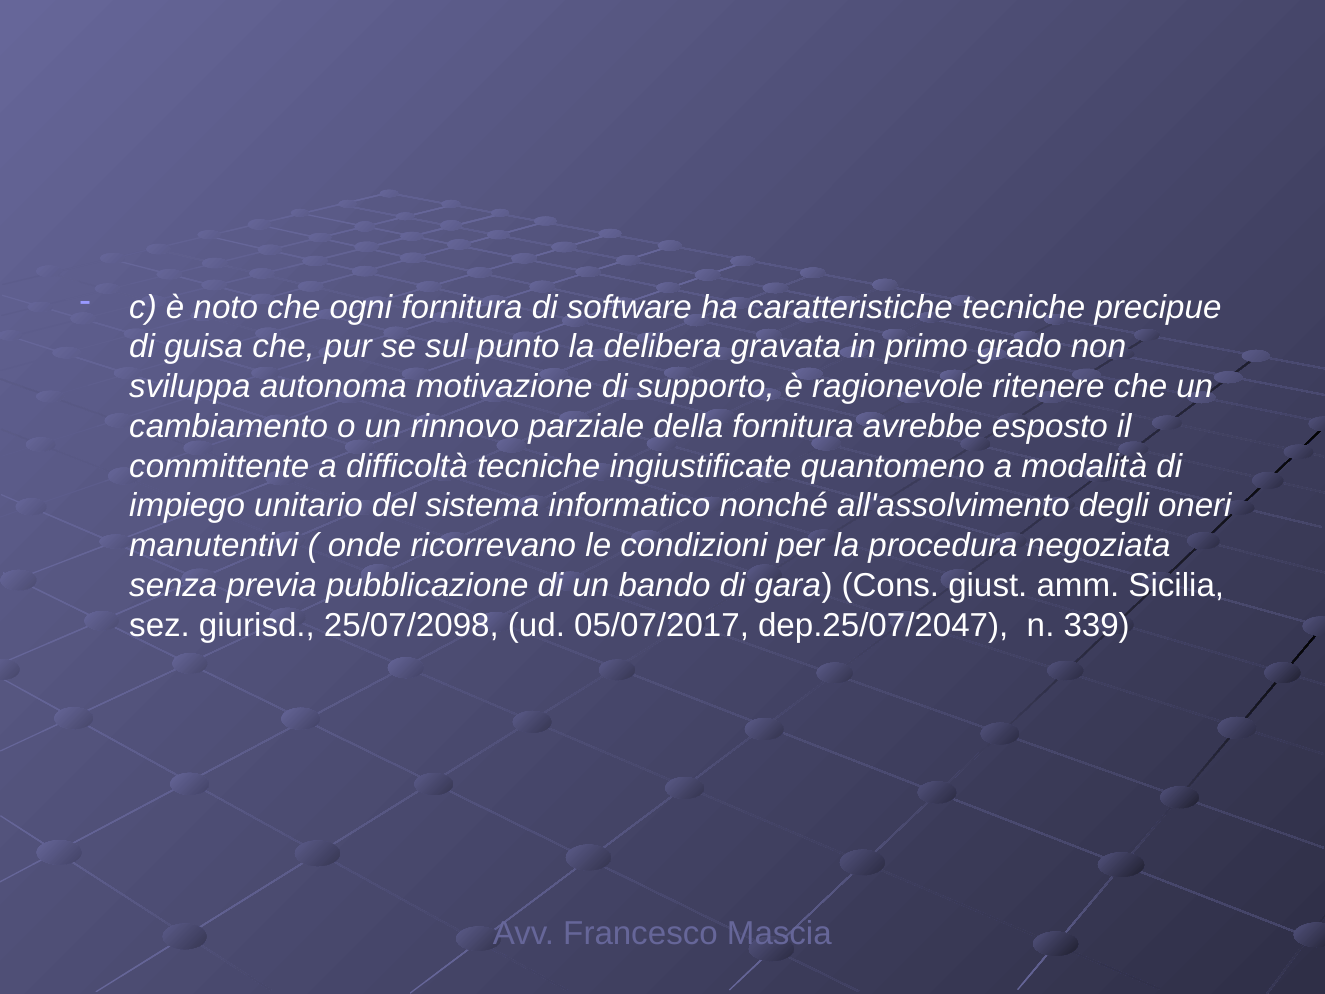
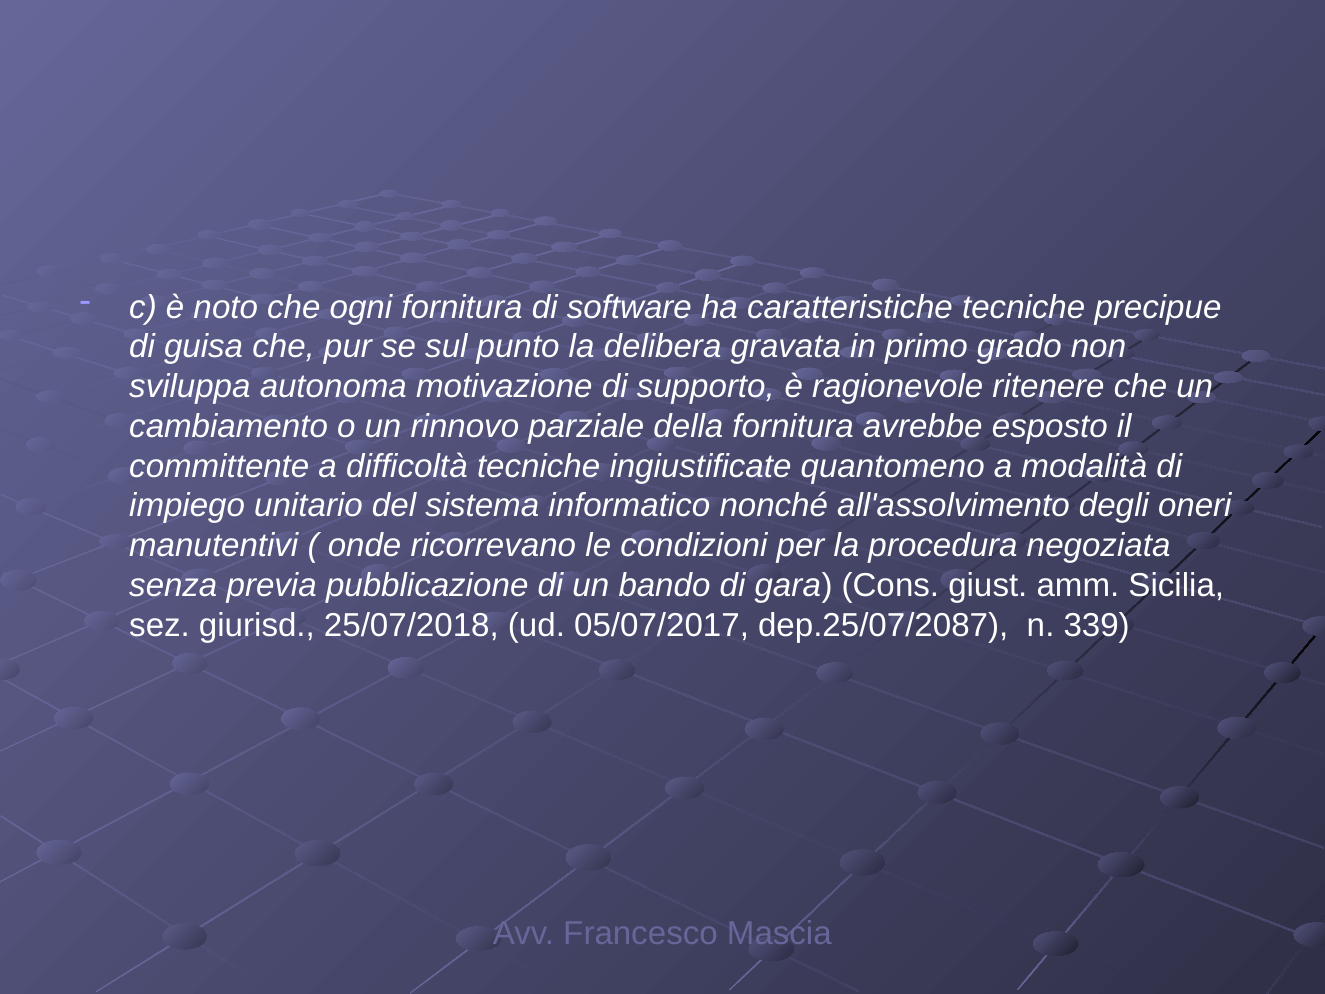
25/07/2098: 25/07/2098 -> 25/07/2018 (411, 625)
dep.25/07/2047: dep.25/07/2047 -> dep.25/07/2087 (883, 625)
